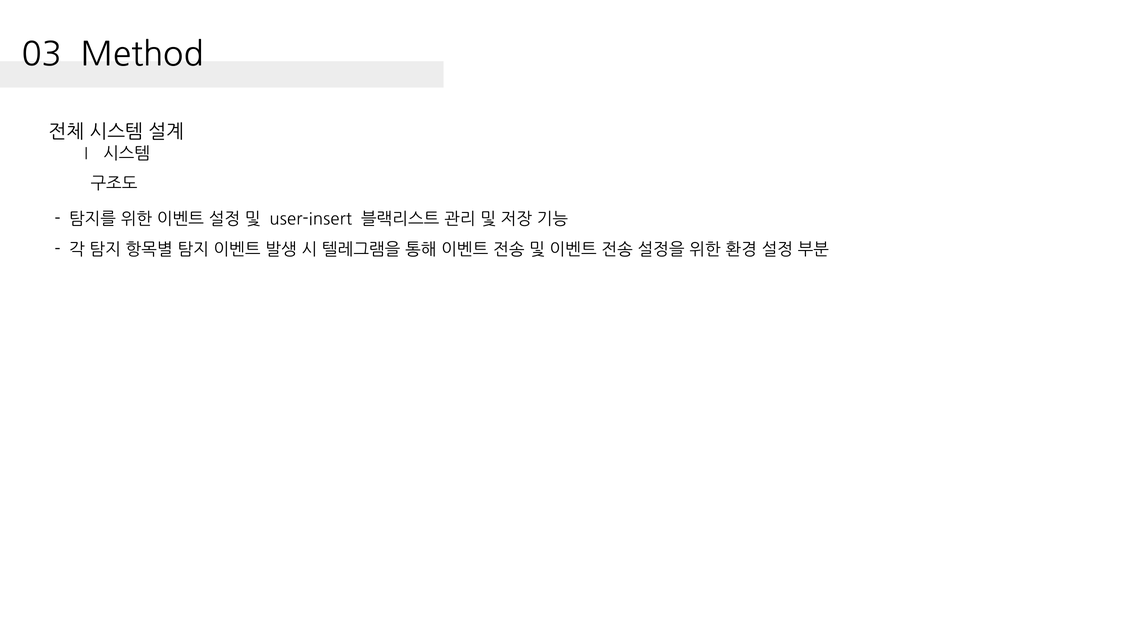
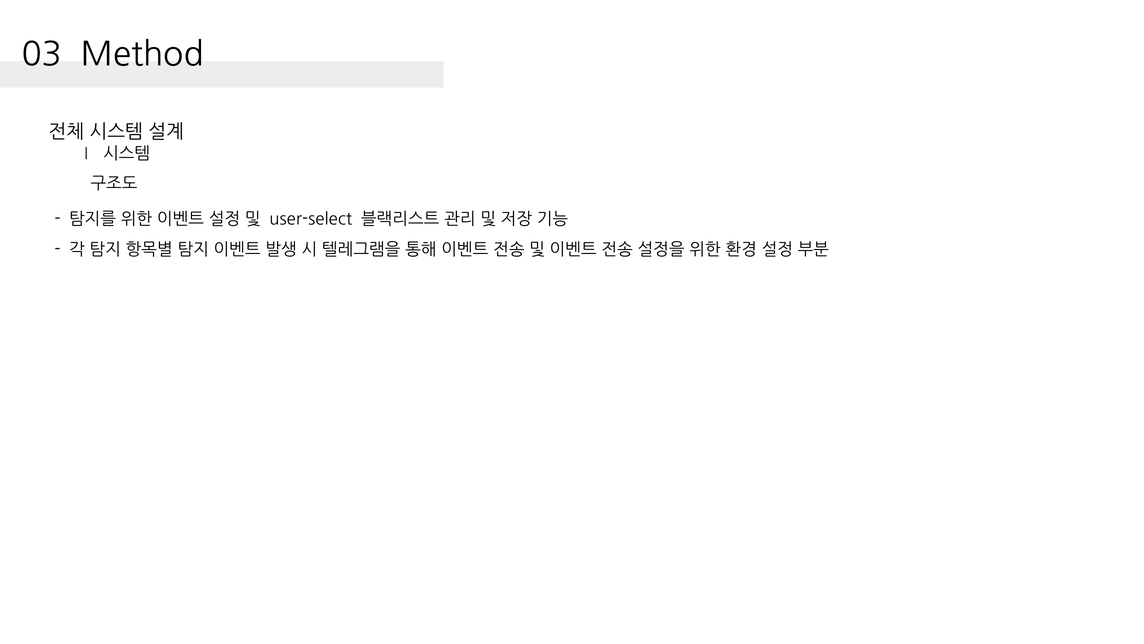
user-insert: user-insert -> user-select (311, 219)
